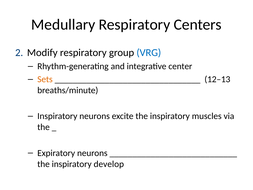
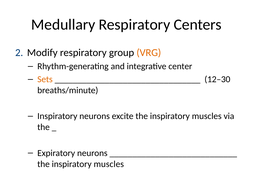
VRG colour: blue -> orange (149, 53)
12–13: 12–13 -> 12–30 (217, 79)
develop: develop -> muscles (109, 164)
